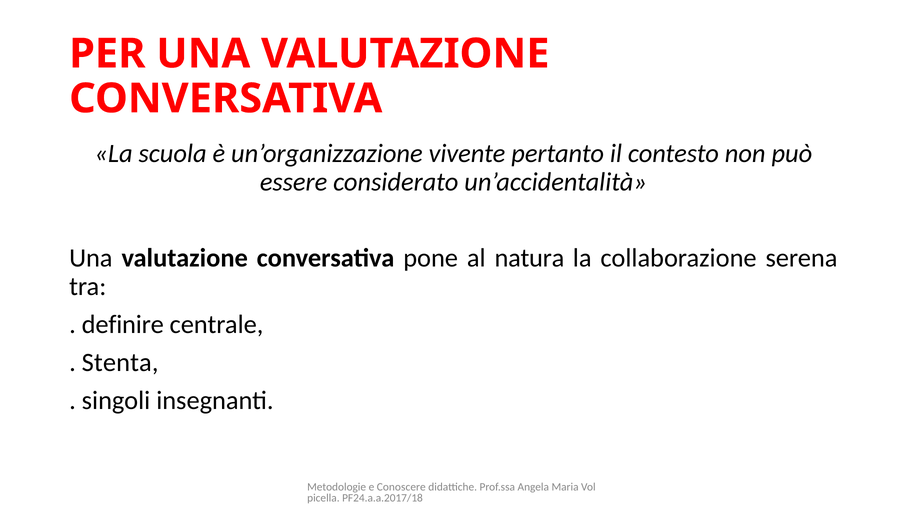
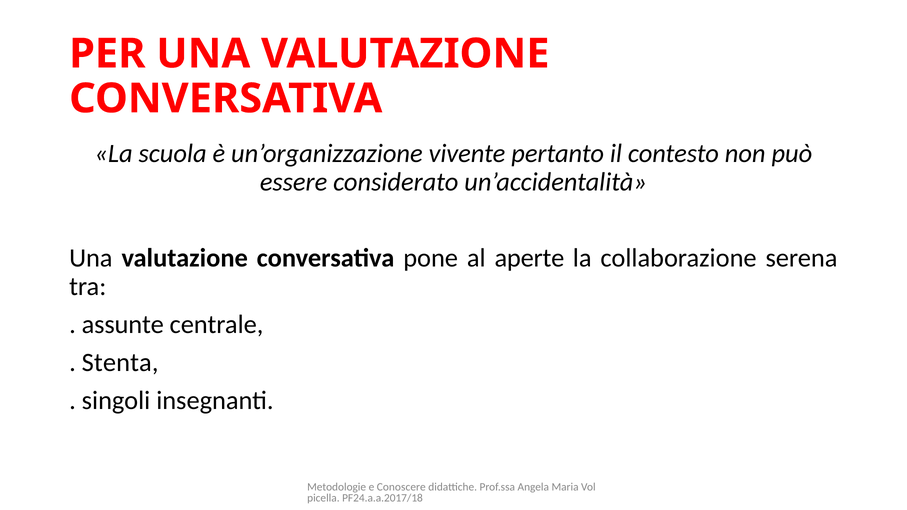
natura: natura -> aperte (529, 258)
definire: definire -> assunte (123, 325)
